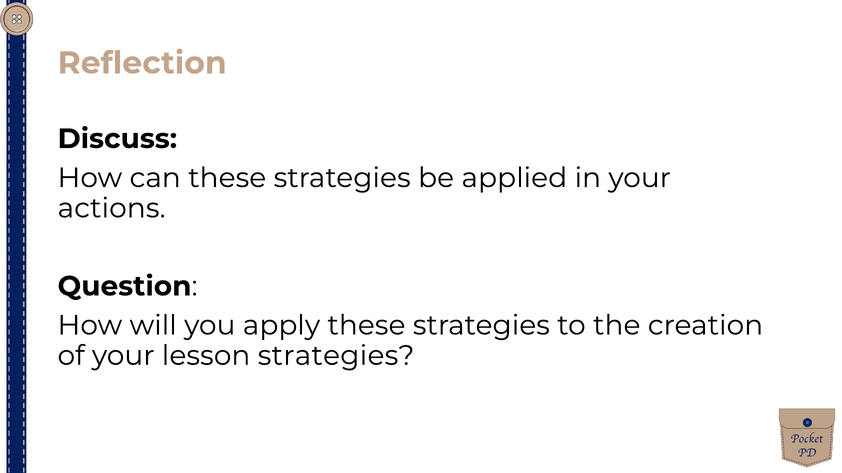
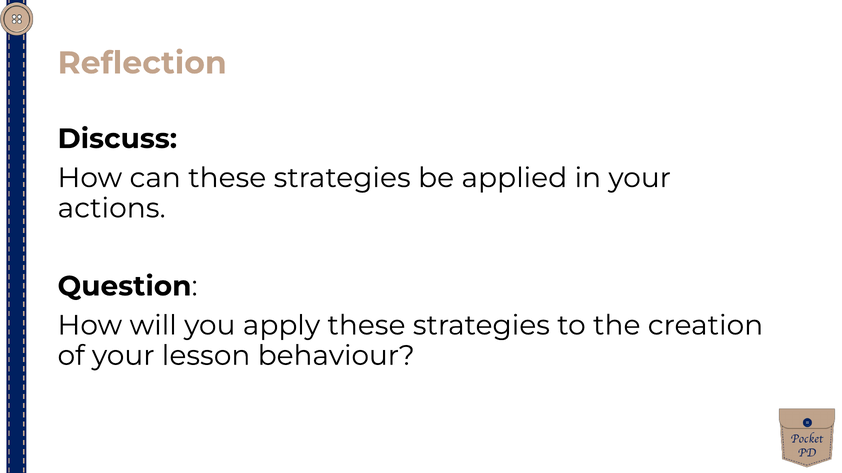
lesson strategies: strategies -> behaviour (336, 356)
